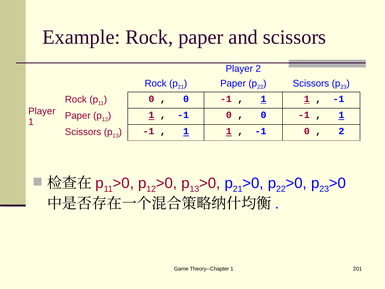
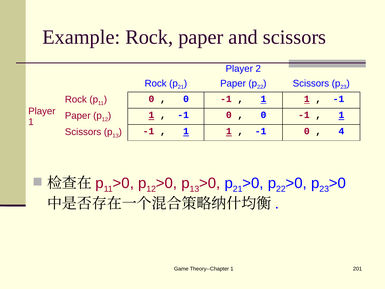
2: 2 -> 4 (341, 131)
